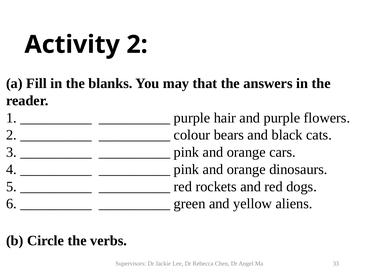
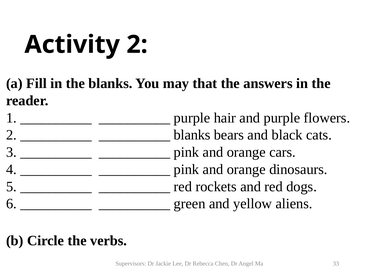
colour: colour -> blanks (192, 135)
